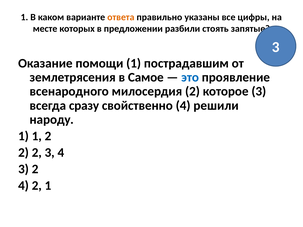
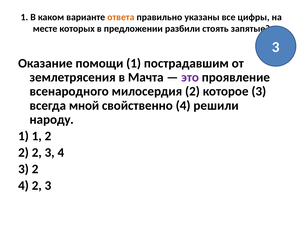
Самое: Самое -> Мачта (146, 77)
это colour: blue -> purple (190, 77)
сразу: сразу -> мной (84, 106)
4 2 1: 1 -> 3 (48, 186)
